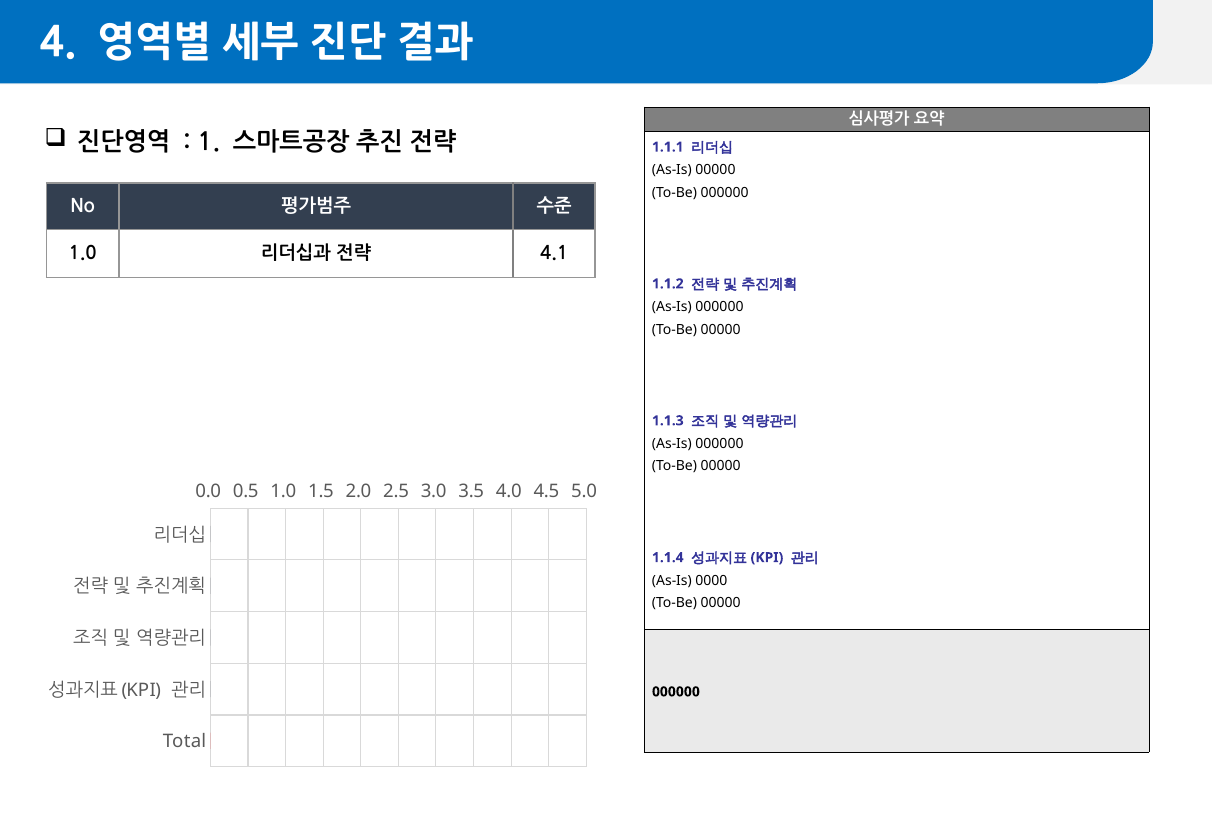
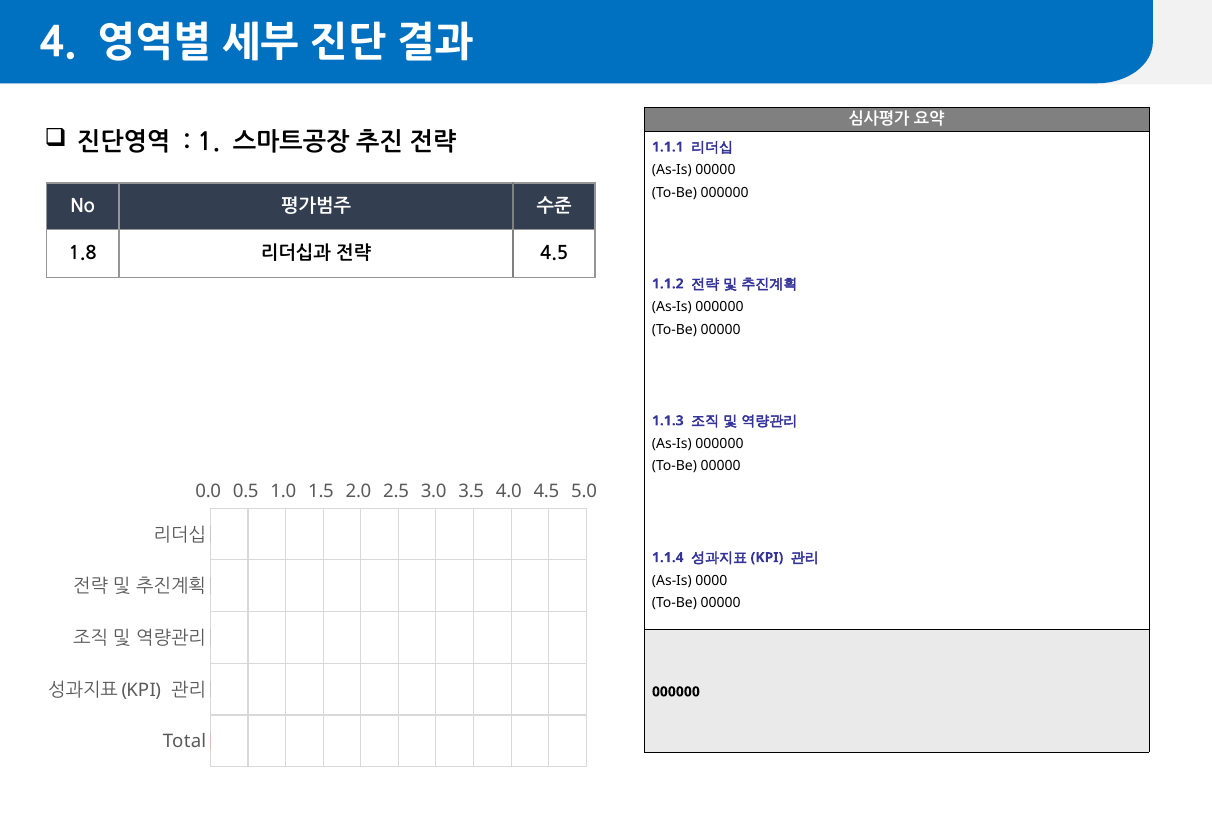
1.0: 1.0 -> 1.8 (83, 254)
4.1: 4.1 -> 4.5 (554, 254)
